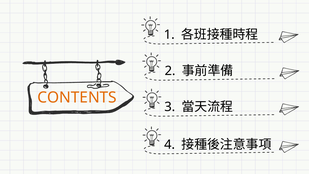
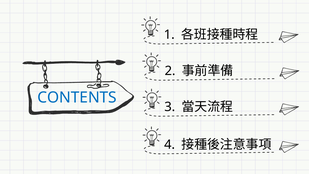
CONTENTS colour: orange -> blue (77, 97)
